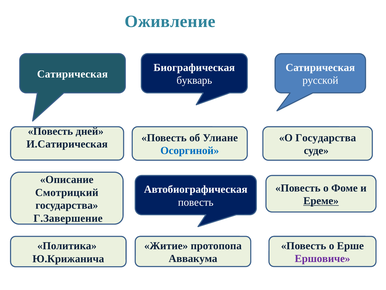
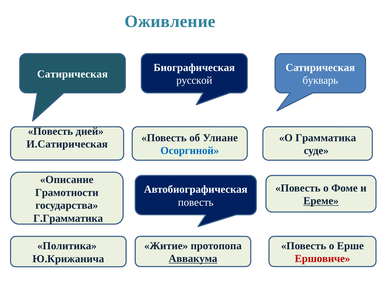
букварь: букварь -> русской (194, 80)
русской: русской -> букварь (320, 80)
О Государства: Государства -> Грамматика (326, 138)
Смотрицкий: Смотрицкий -> Грамотности (67, 192)
Г.Завершение: Г.Завершение -> Г.Грамматика (68, 218)
Аввакума underline: none -> present (193, 258)
Ершовиче colour: purple -> red (322, 258)
